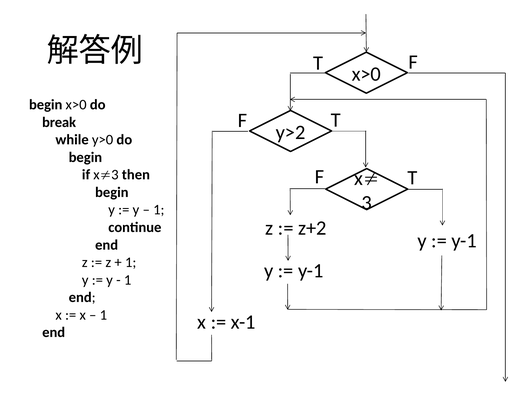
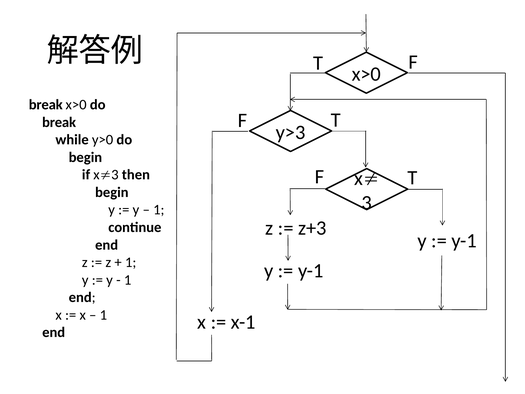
begin: begin -> break (46, 105)
y>2: y>2 -> y>3 (291, 132)
z+2: z+2 -> z+3 (312, 228)
